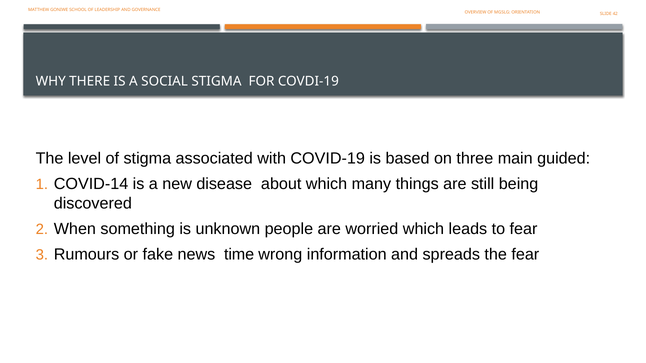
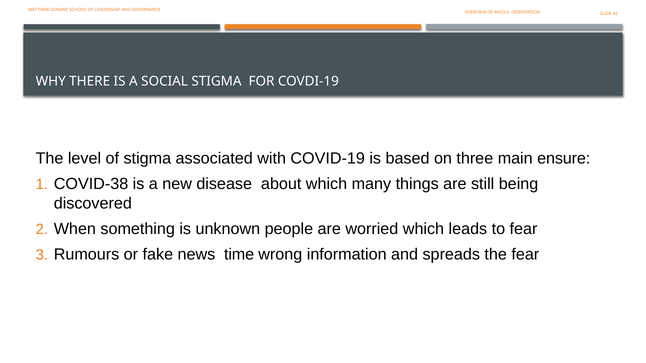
guided: guided -> ensure (564, 159)
COVID-14: COVID-14 -> COVID-38 (91, 184)
